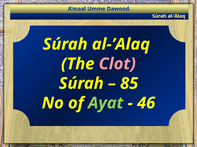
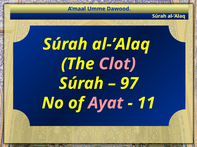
85: 85 -> 97 (129, 84)
Ayat colour: light green -> pink (106, 104)
46: 46 -> 11 (146, 104)
